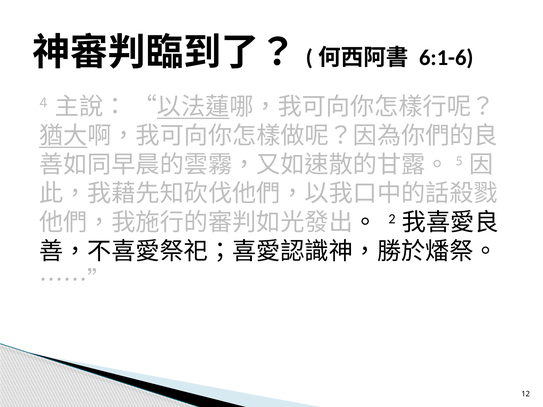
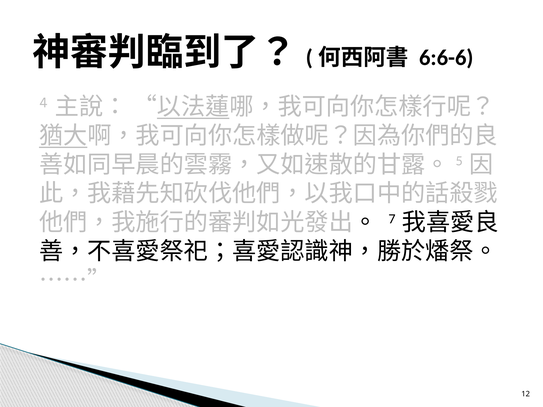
6:1-6: 6:1-6 -> 6:6-6 (446, 58)
2: 2 -> 7 (392, 219)
